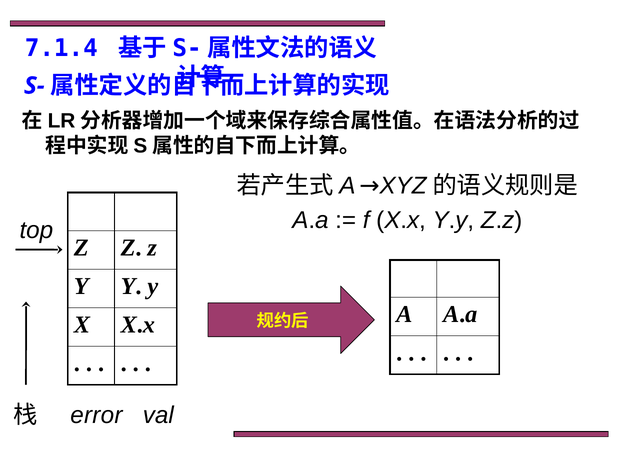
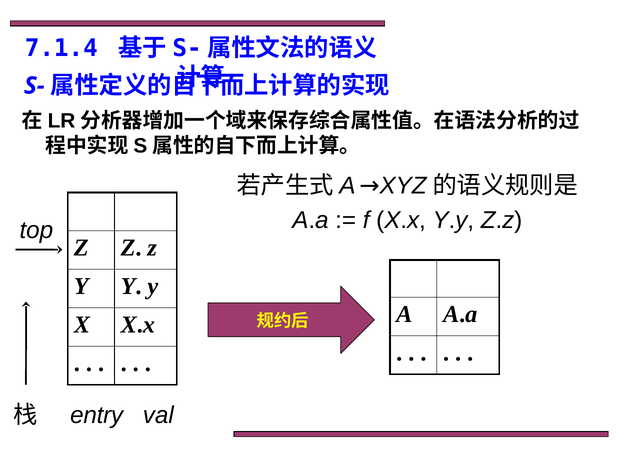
error: error -> entry (97, 415)
